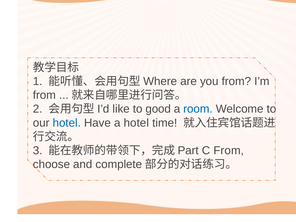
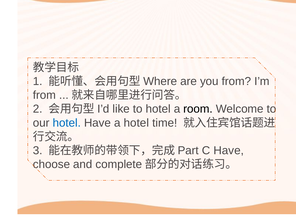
to good: good -> hotel (158, 109)
room colour: blue -> black (198, 109)
C From: From -> Have (229, 150)
